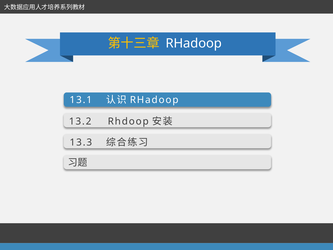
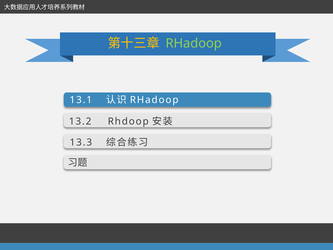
RHadoop colour: white -> light green (194, 43)
